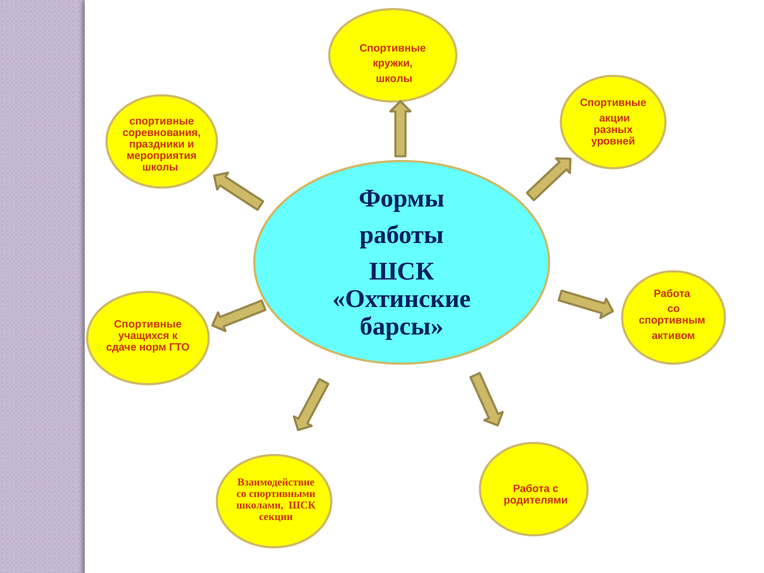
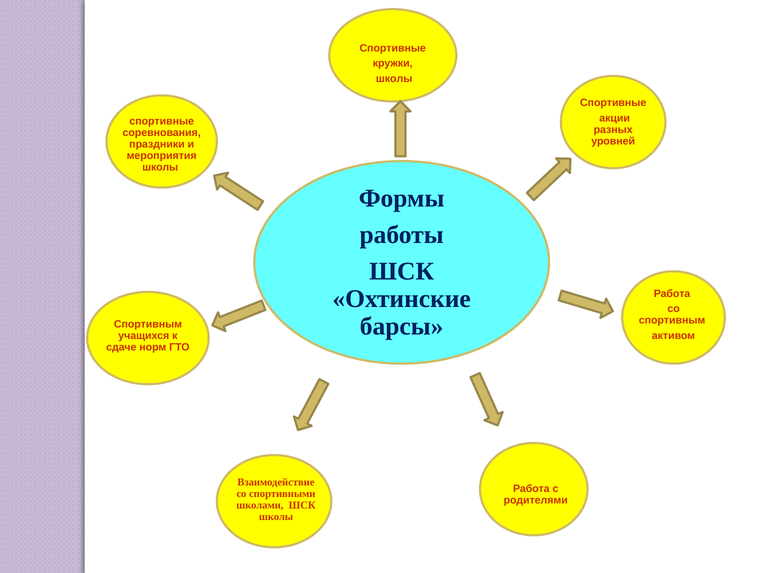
Спортивные: Спортивные -> Спортивным (148, 324)
секции: секции -> школы (276, 517)
